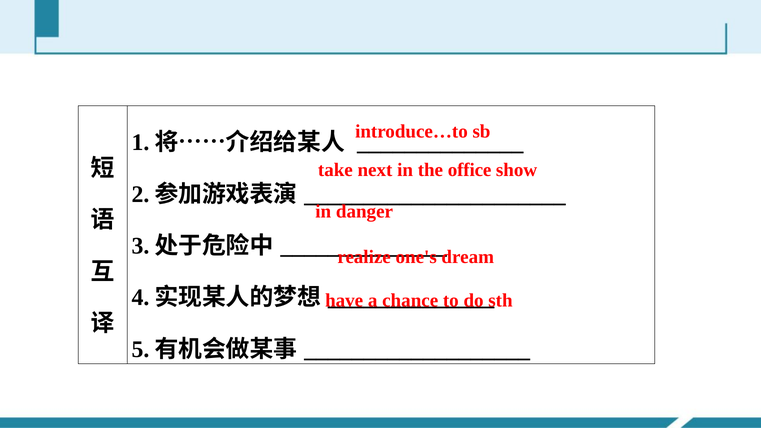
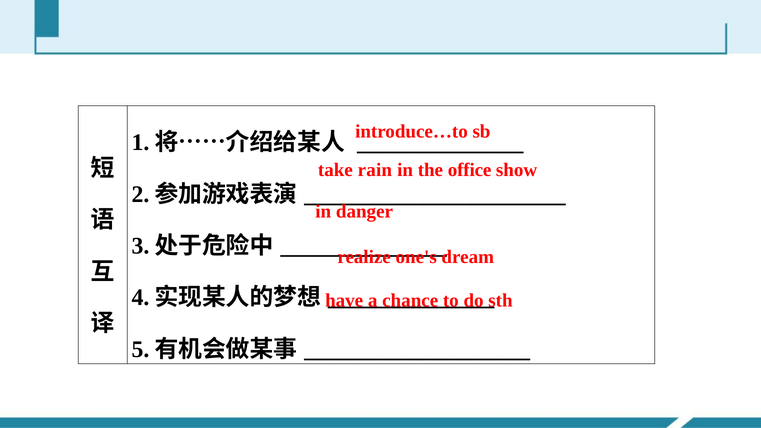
next: next -> rain (375, 170)
